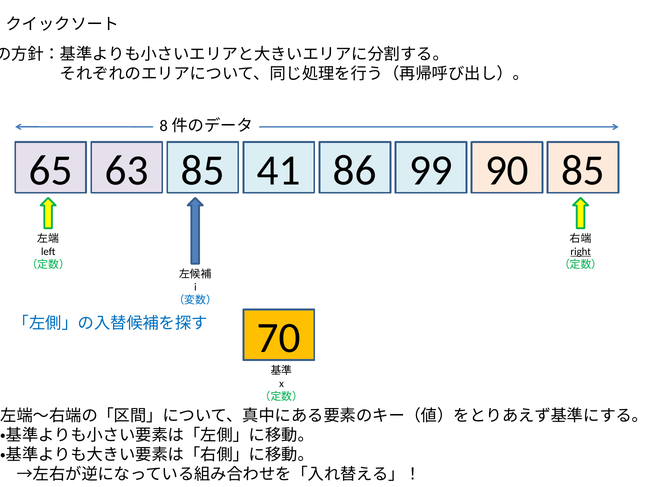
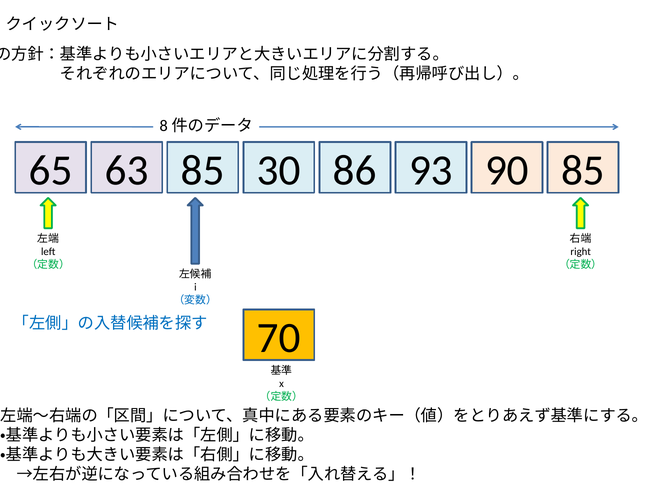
41: 41 -> 30 (279, 170)
99: 99 -> 93 (431, 170)
right underline: present -> none (581, 252)
